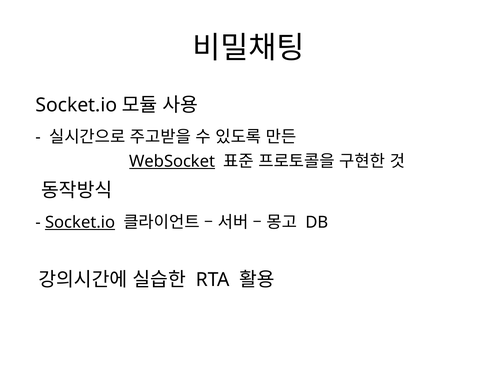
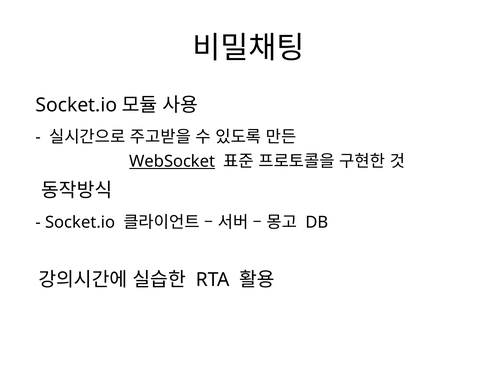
Socket.io underline: present -> none (80, 222)
